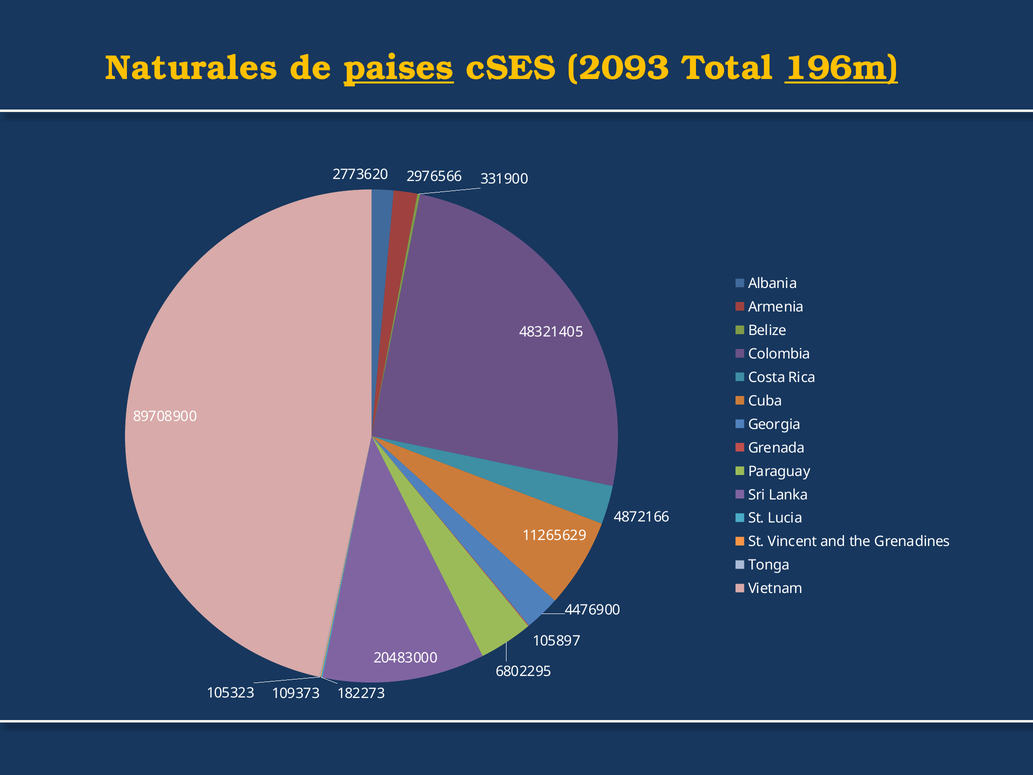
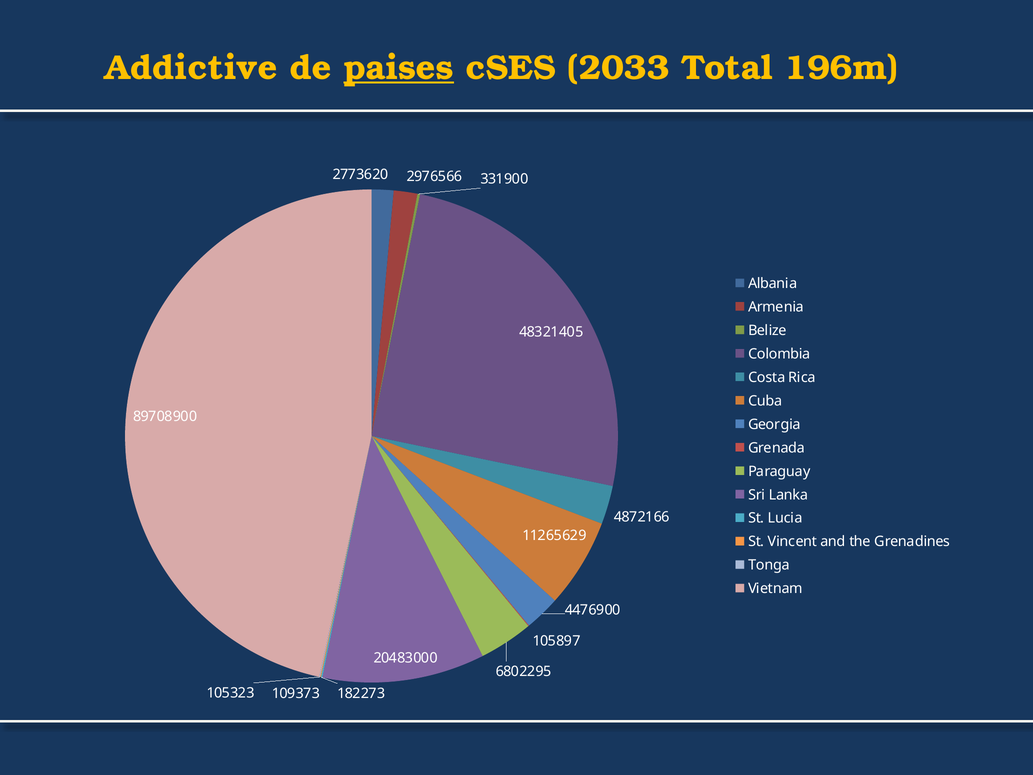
Naturales: Naturales -> Addictive (191, 68)
2093: 2093 -> 2033 (618, 68)
196m underline: present -> none (841, 68)
